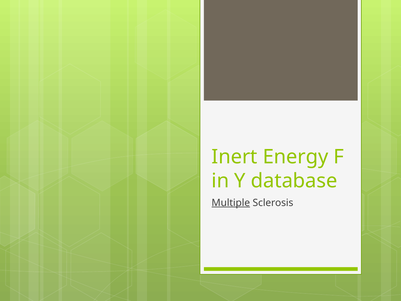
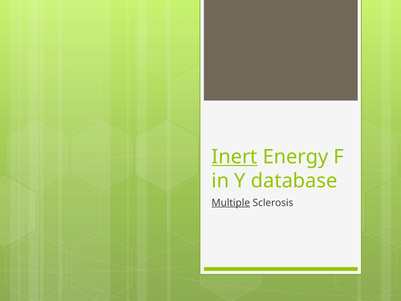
Inert underline: none -> present (235, 157)
